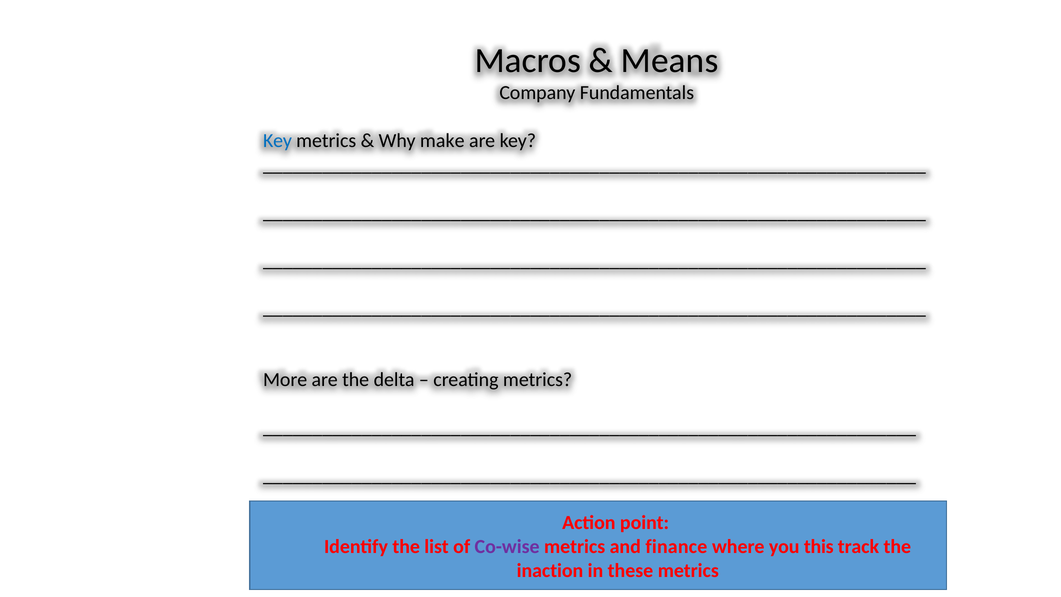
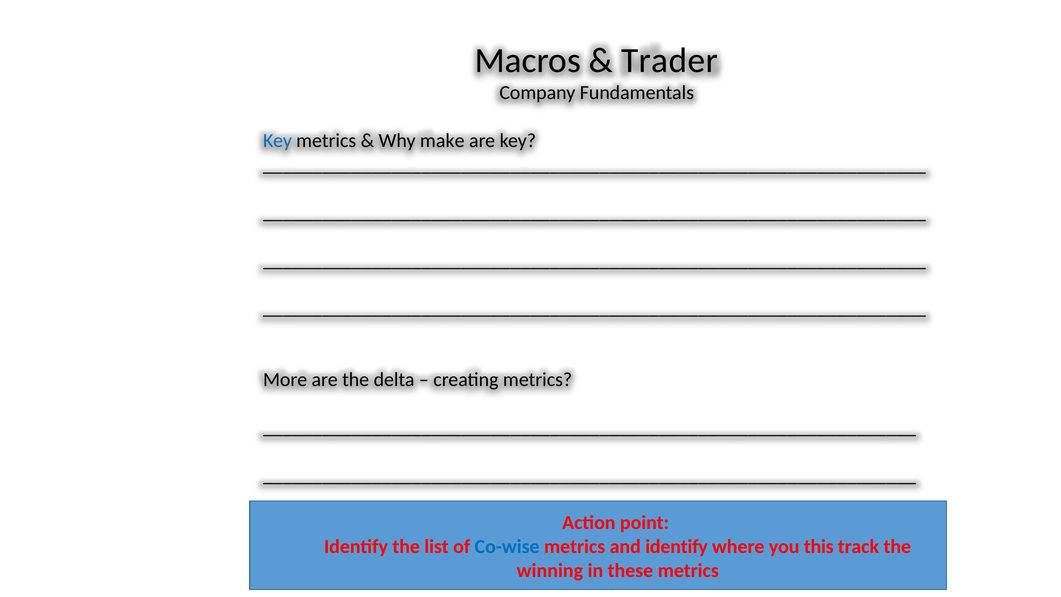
Means: Means -> Trader (670, 61)
Co-wise colour: purple -> blue (507, 546)
and finance: finance -> identify (677, 546)
inaction: inaction -> winning (550, 570)
